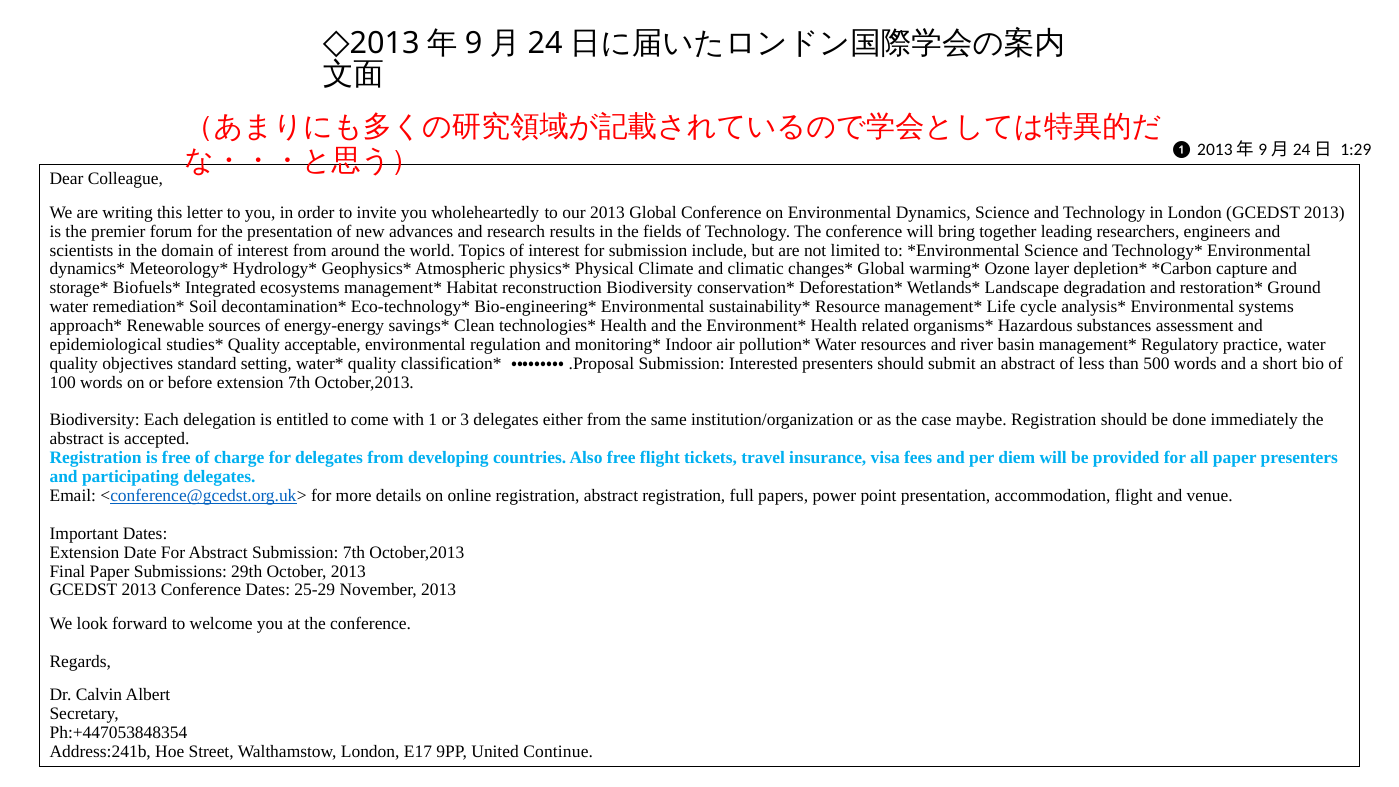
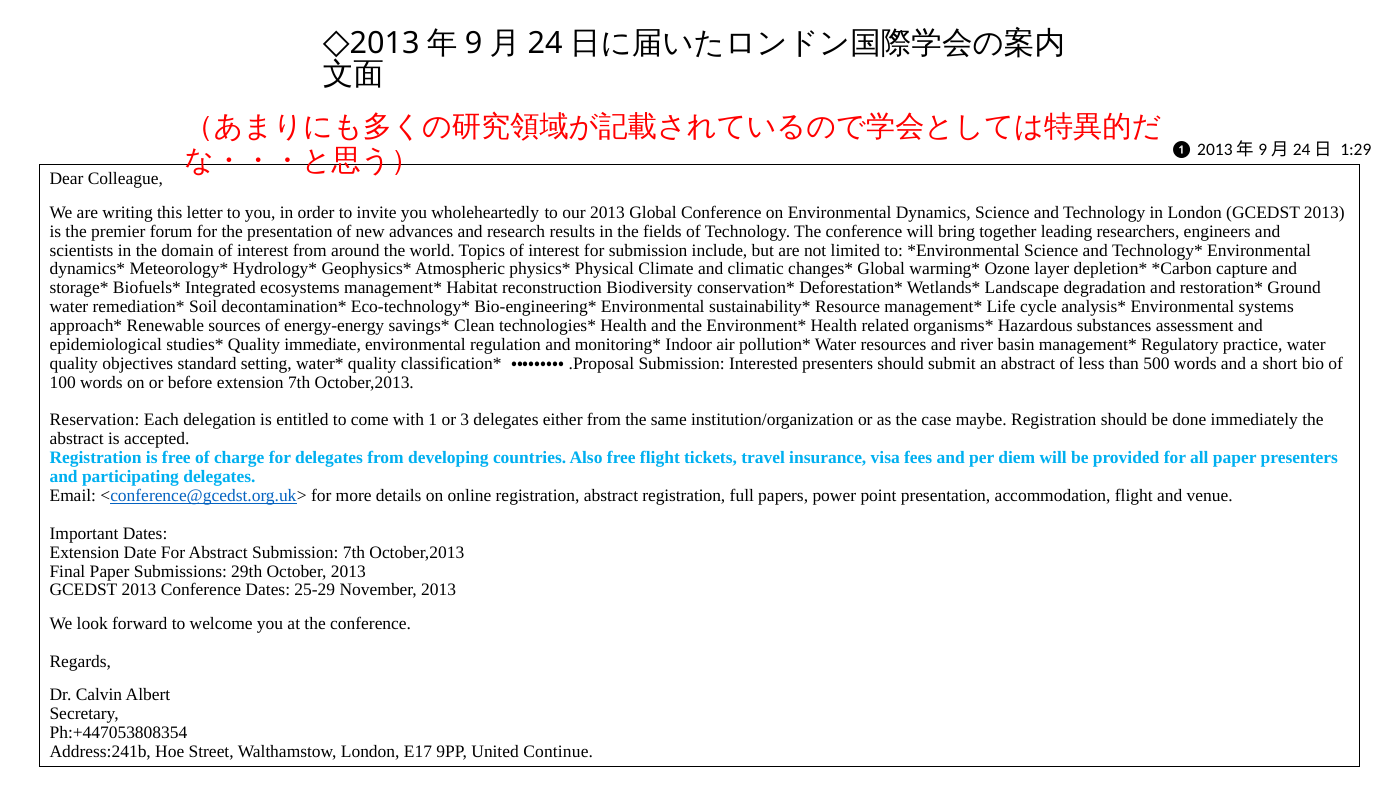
acceptable: acceptable -> immediate (323, 345)
Biodiversity: Biodiversity -> Reservation (95, 420)
Ph:+447053848354: Ph:+447053848354 -> Ph:+447053808354 (118, 733)
